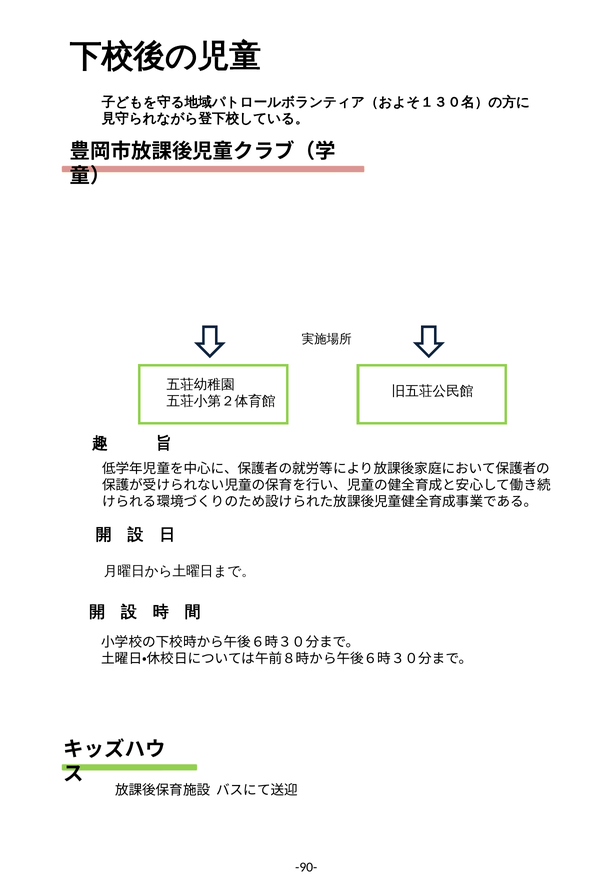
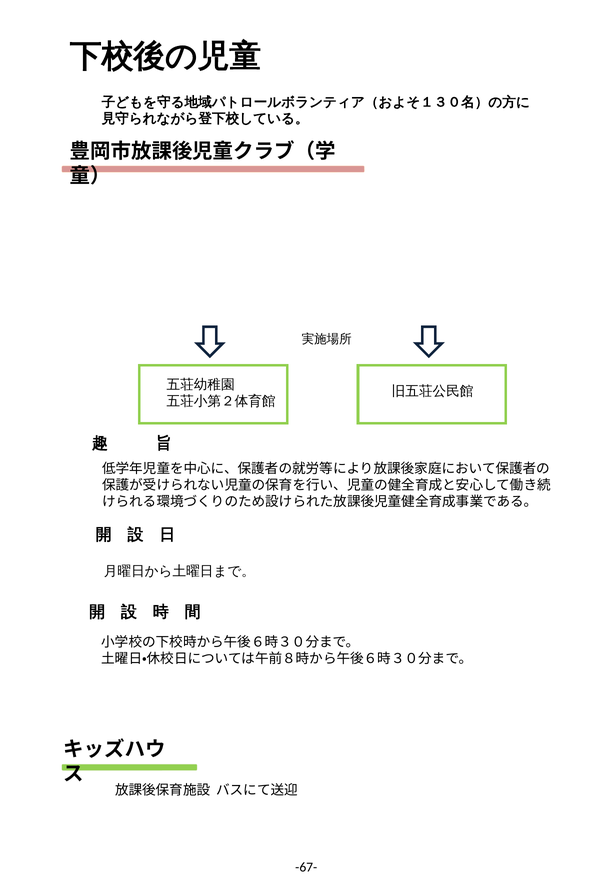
-90-: -90- -> -67- (306, 868)
